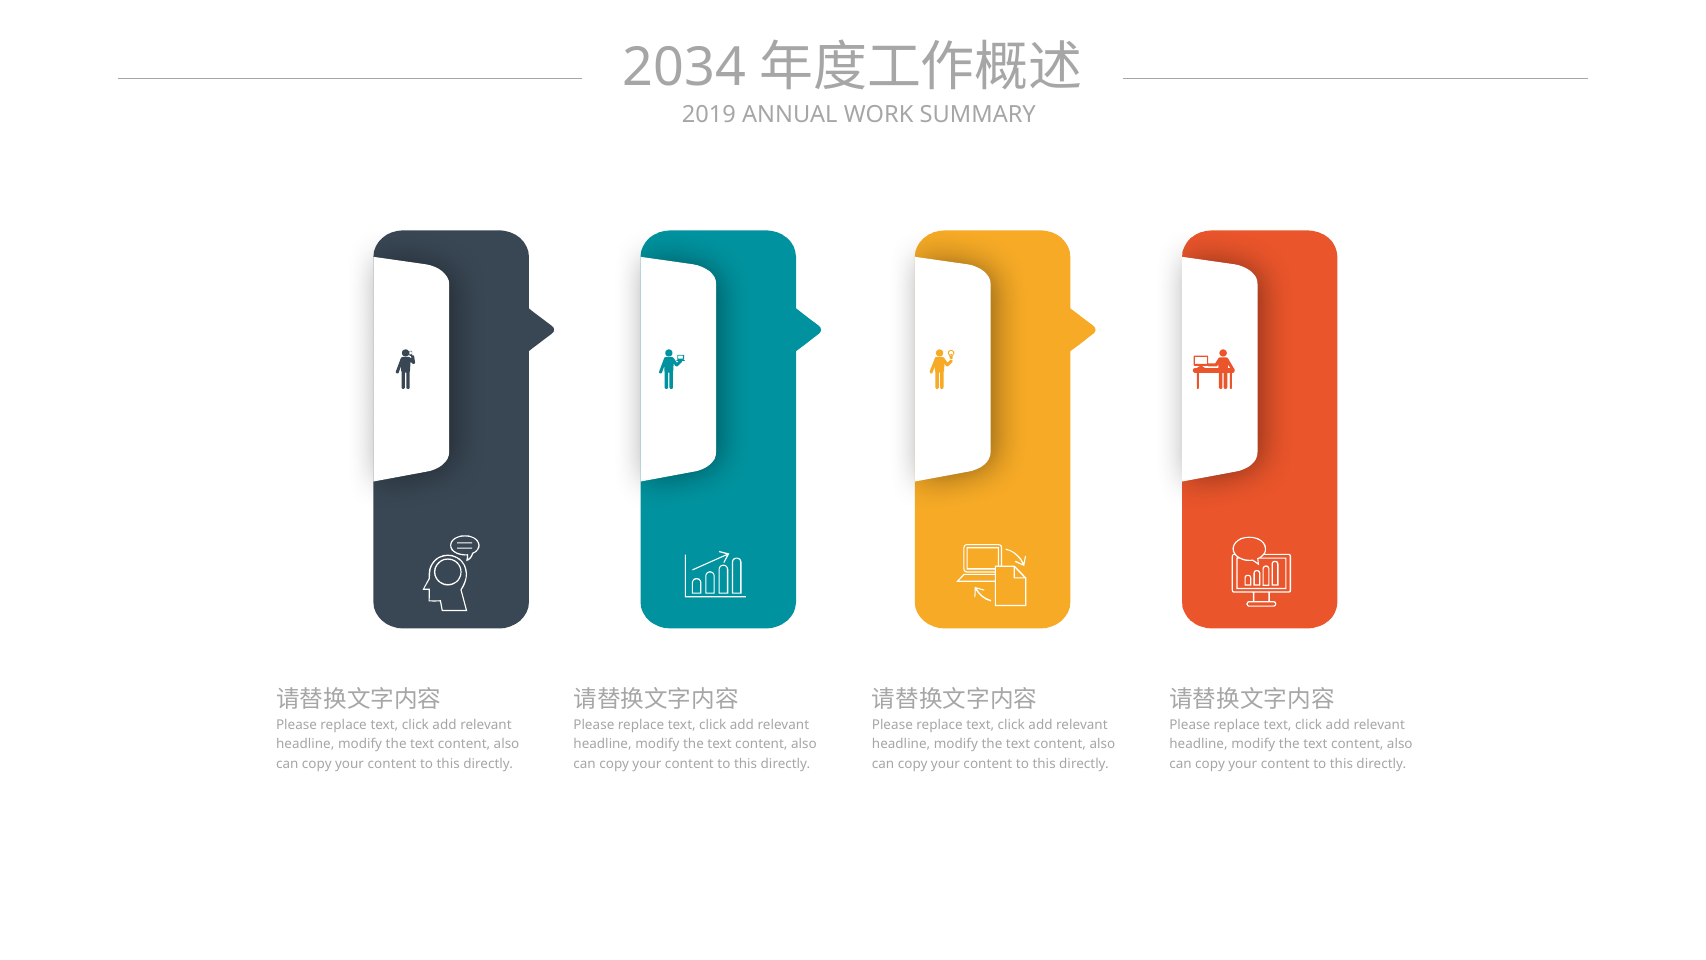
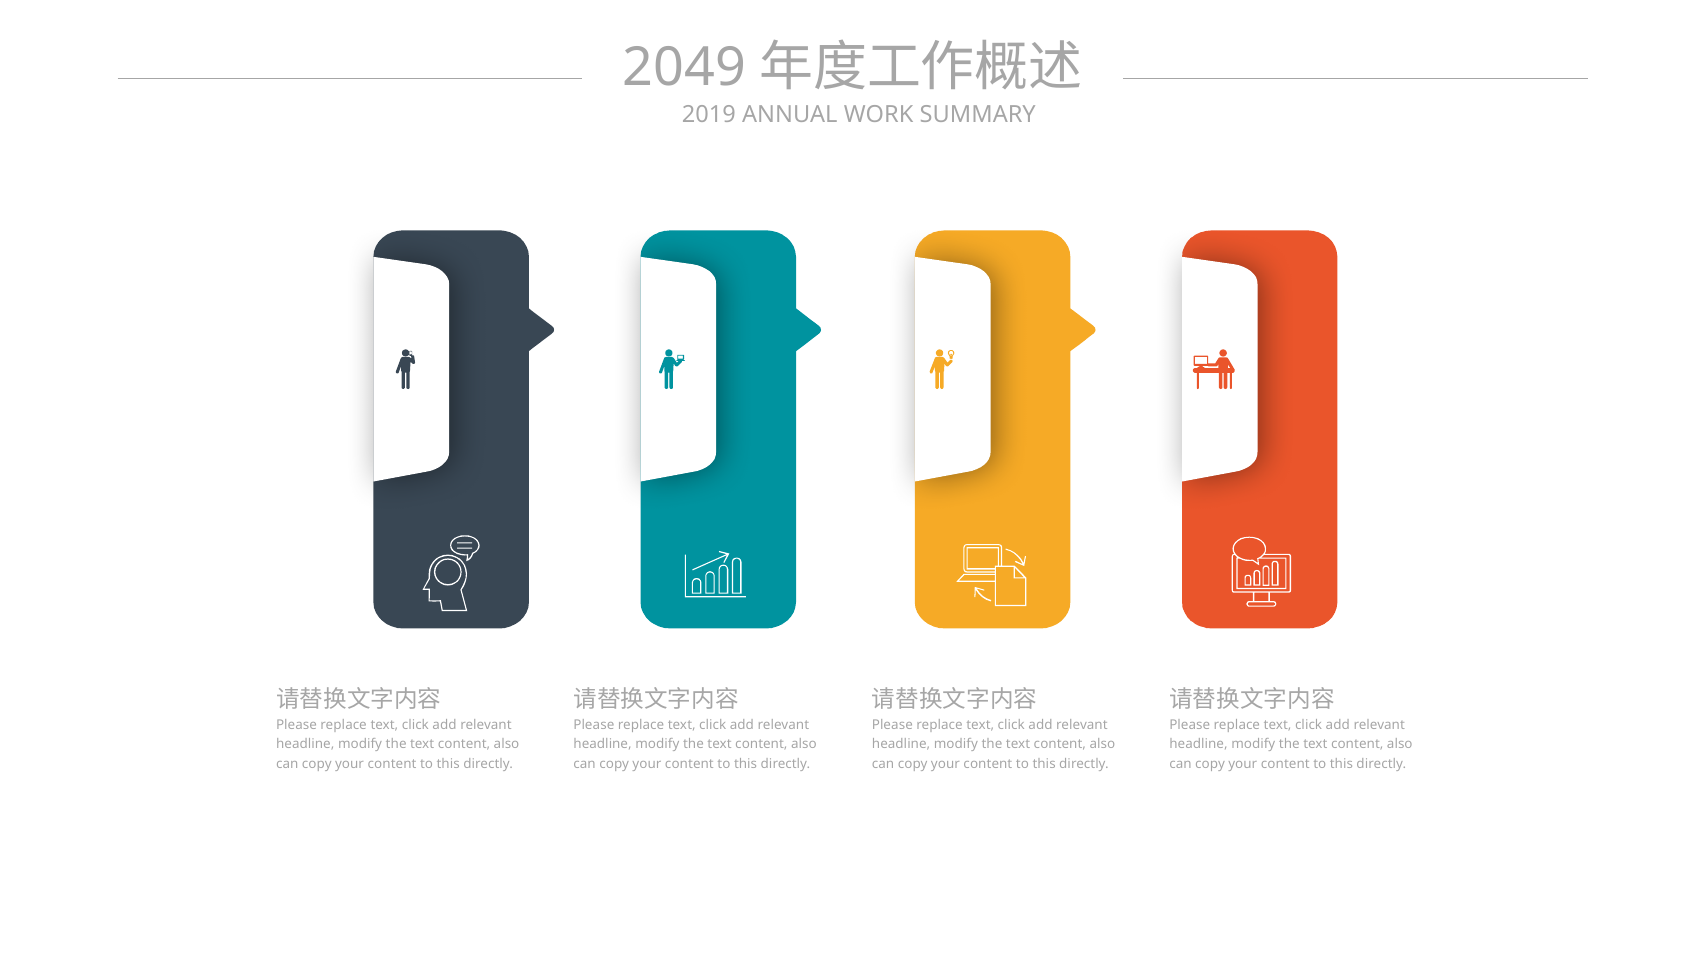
2034: 2034 -> 2049 (685, 67)
